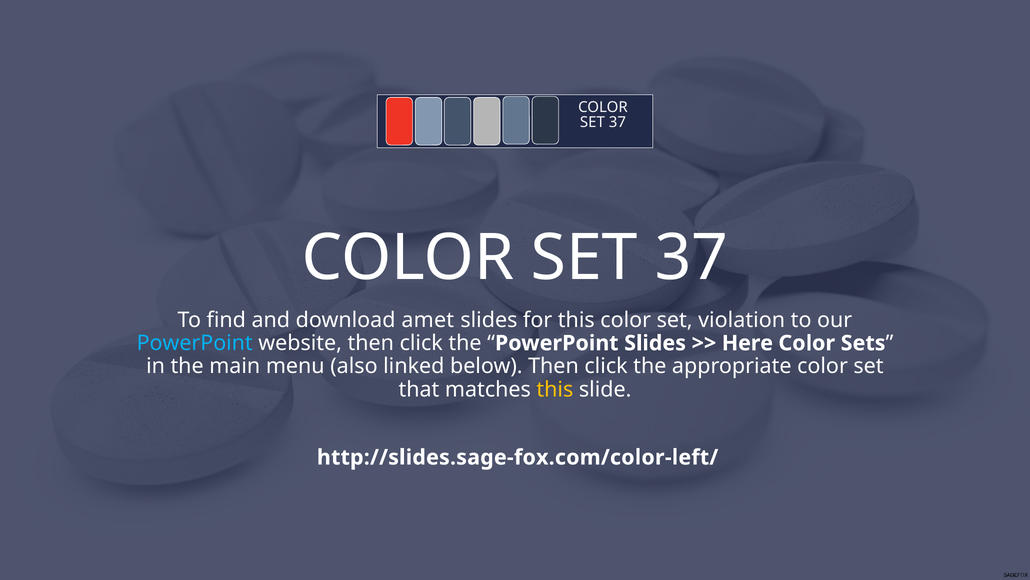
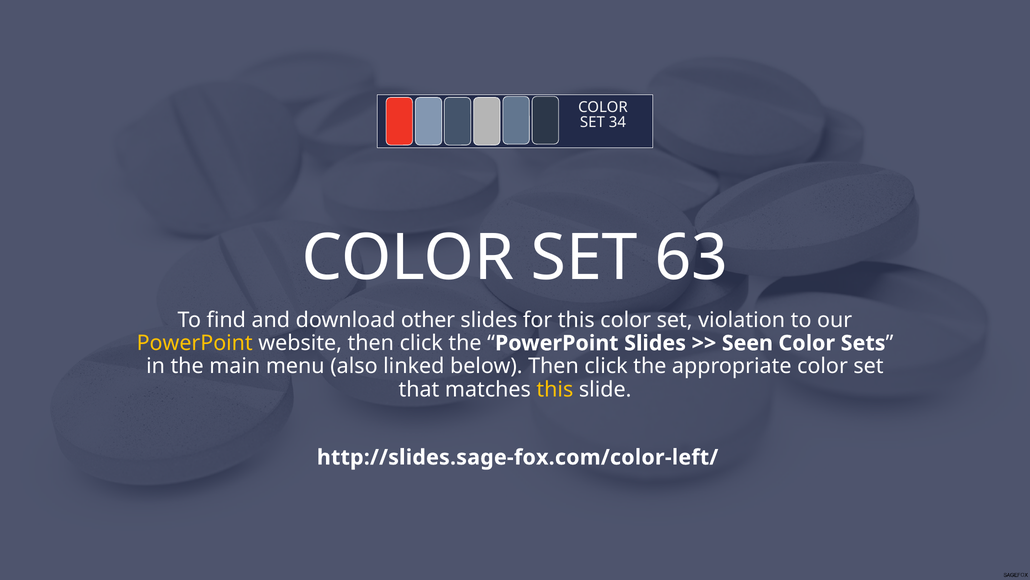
37: 37 -> 34 (617, 122)
37: 37 -> 63 (691, 257)
amet: amet -> other (428, 320)
PowerPoint colour: light blue -> yellow (195, 343)
Here: Here -> Seen (747, 343)
